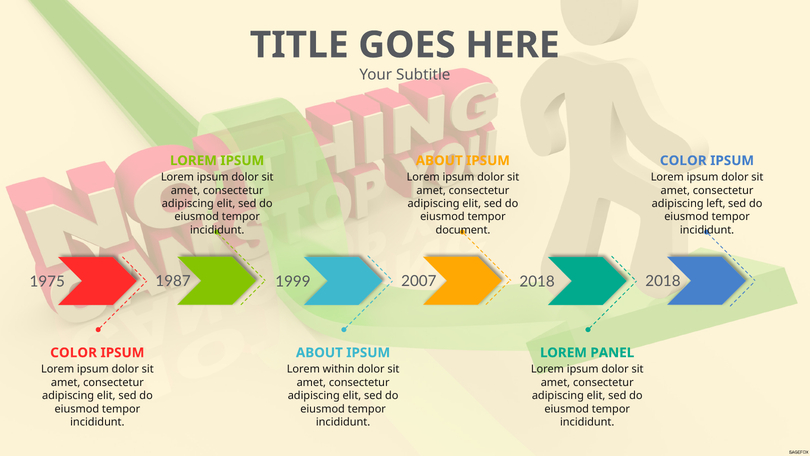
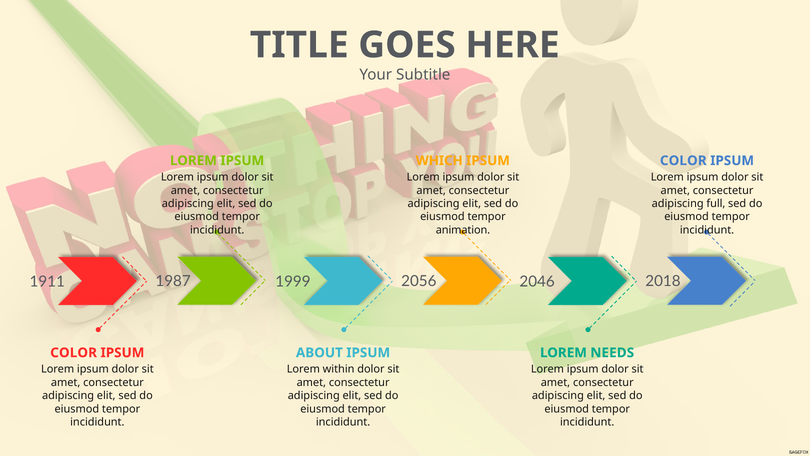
ABOUT: ABOUT -> WHICH (439, 161)
left: left -> full (716, 203)
document: document -> animation (463, 230)
1975: 1975 -> 1911 (47, 282)
2007: 2007 -> 2056 (419, 281)
2018: 2018 -> 2046 (537, 282)
PANEL: PANEL -> NEEDS (612, 352)
